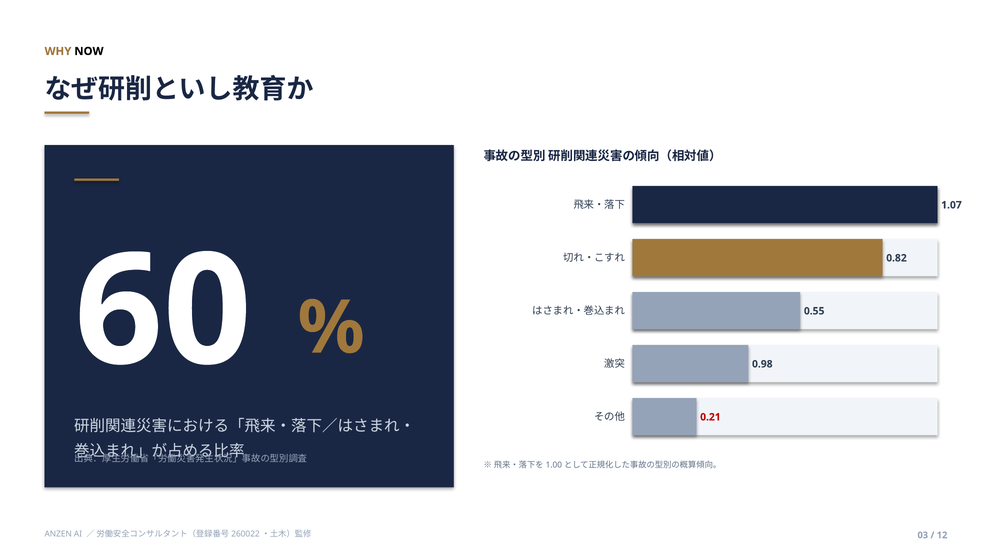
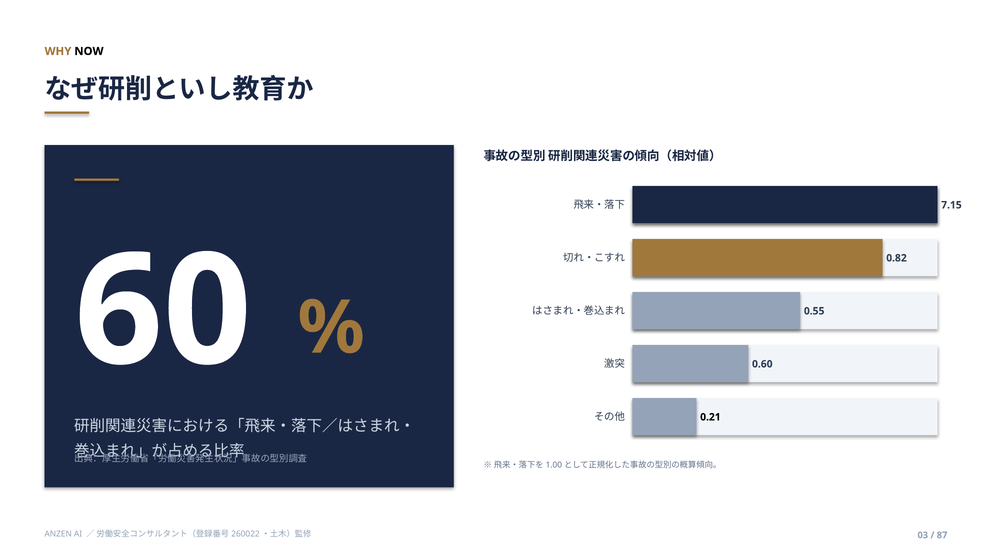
1.07: 1.07 -> 7.15 (951, 205)
0.98: 0.98 -> 0.60 (762, 364)
0.21 colour: red -> black (710, 417)
12: 12 -> 87 (942, 535)
